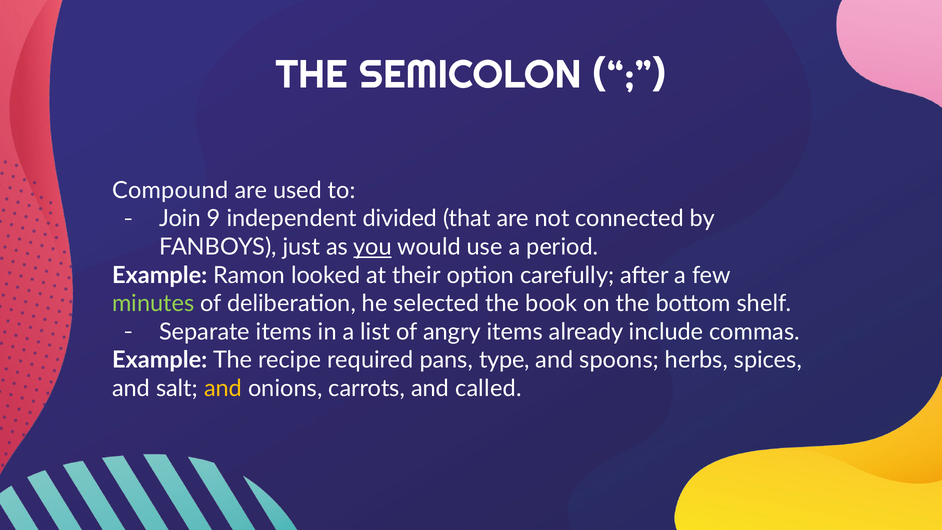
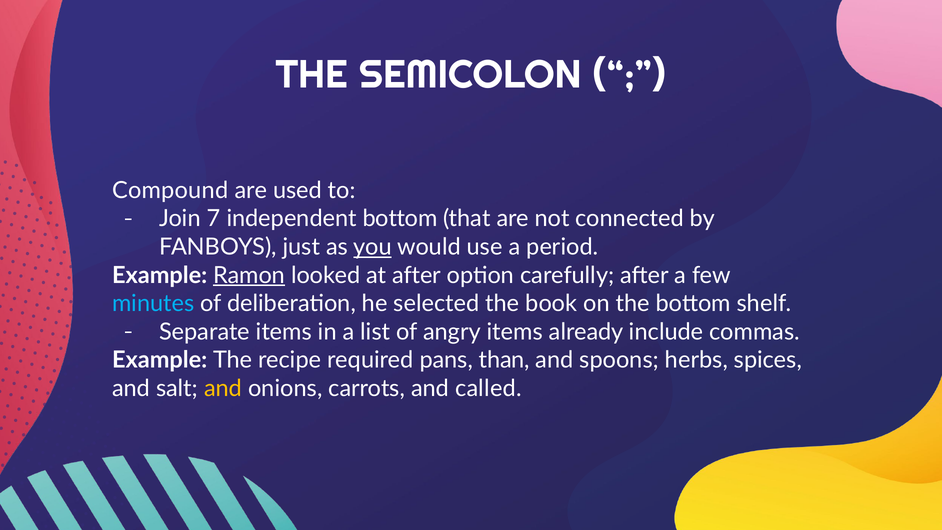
9: 9 -> 7 (214, 219)
independent divided: divided -> bottom (400, 219)
Ramon underline: none -> present (249, 275)
at their: their -> after (417, 275)
minutes colour: light green -> light blue (153, 303)
type: type -> than (504, 360)
